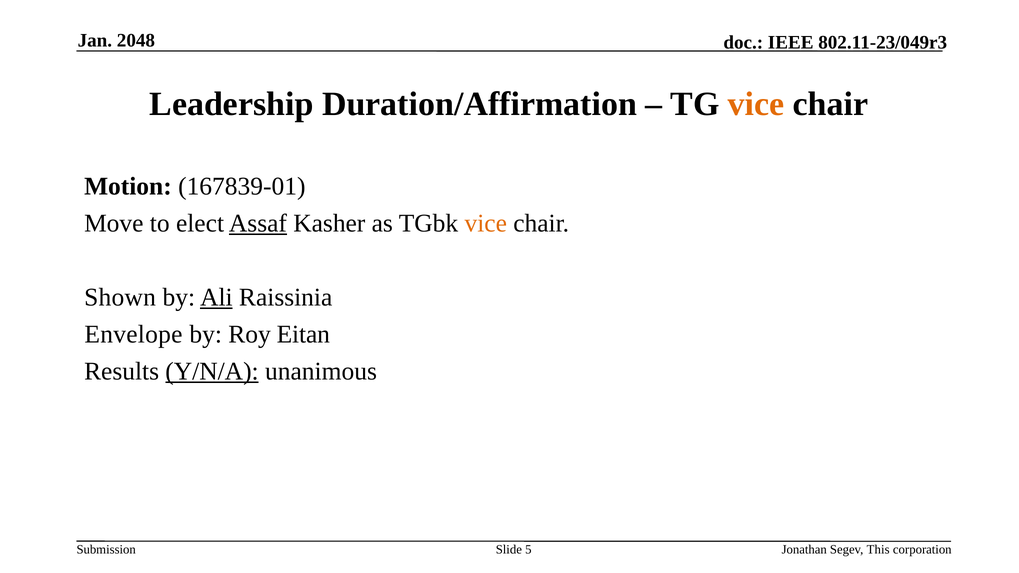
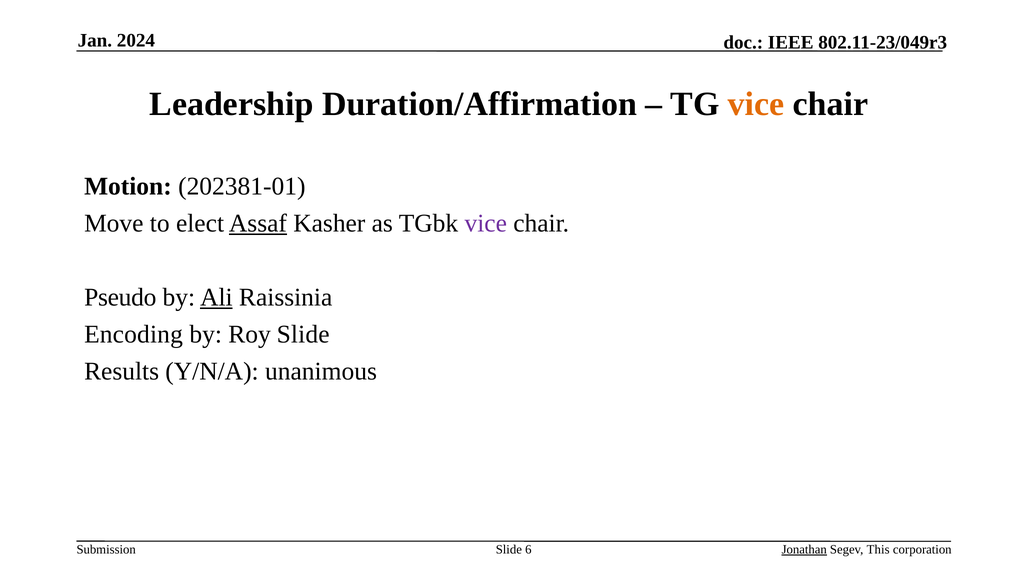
2048: 2048 -> 2024 (136, 41)
167839-01: 167839-01 -> 202381-01 (242, 187)
vice colour: orange -> purple (486, 223)
Shown: Shown -> Pseudo (120, 297)
Envelope: Envelope -> Encoding (134, 334)
Roy Eitan: Eitan -> Slide (303, 334)
Y/N/A underline: present -> none (212, 371)
5: 5 -> 6 (528, 550)
Jonathan underline: none -> present (804, 550)
